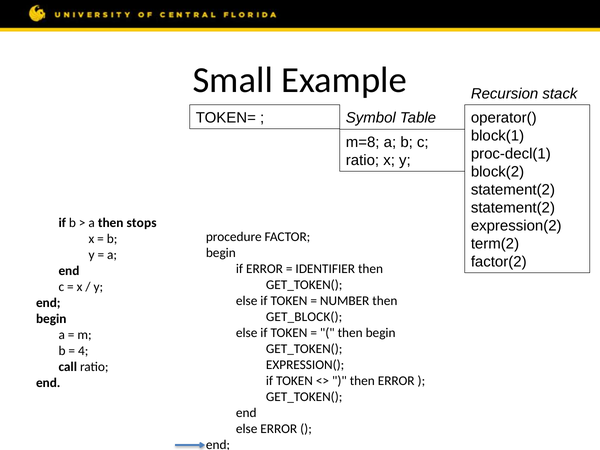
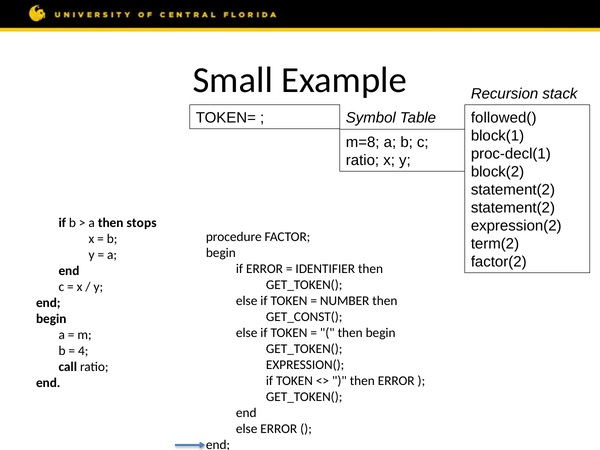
operator(: operator( -> followed( (504, 118)
GET_BLOCK(: GET_BLOCK( -> GET_CONST( (304, 317)
